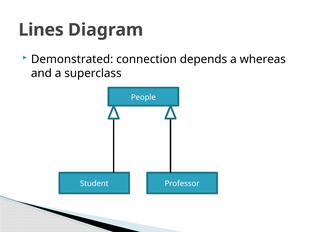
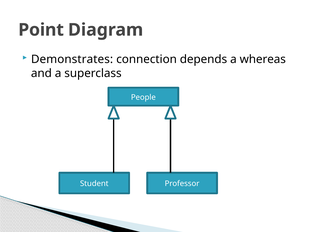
Lines: Lines -> Point (41, 30)
Demonstrated: Demonstrated -> Demonstrates (72, 60)
